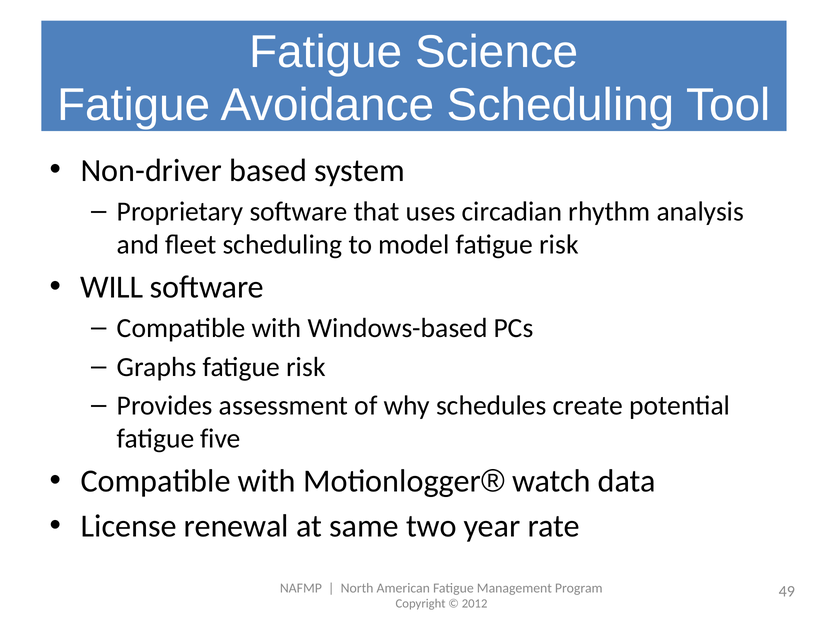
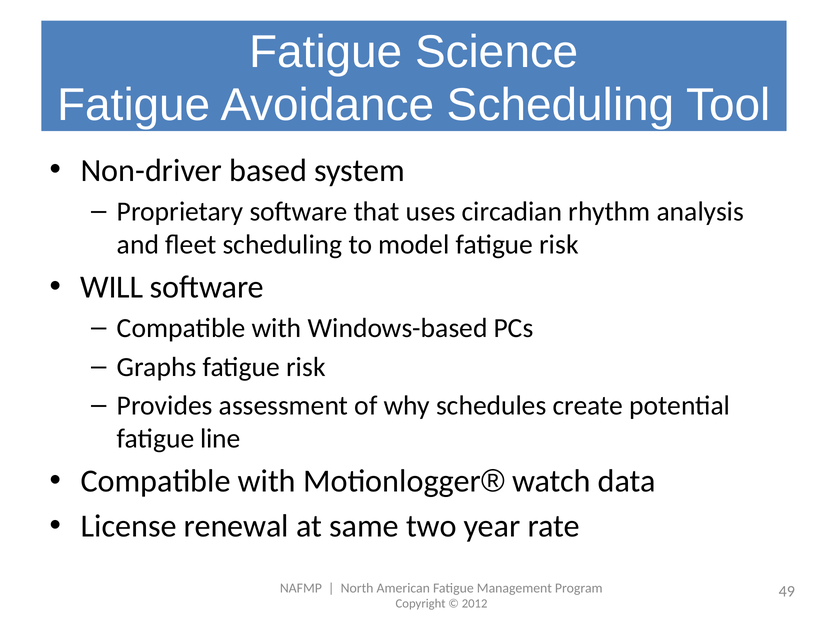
five: five -> line (220, 439)
